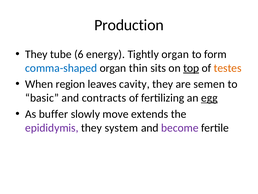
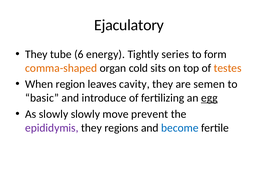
Production: Production -> Ejaculatory (129, 25)
Tightly organ: organ -> series (175, 54)
comma-shaped colour: blue -> orange (61, 68)
thin: thin -> cold (138, 68)
top underline: present -> none (191, 68)
contracts: contracts -> introduce (104, 98)
As buffer: buffer -> slowly (54, 114)
extends: extends -> prevent (150, 114)
system: system -> regions (121, 128)
become colour: purple -> blue (180, 128)
